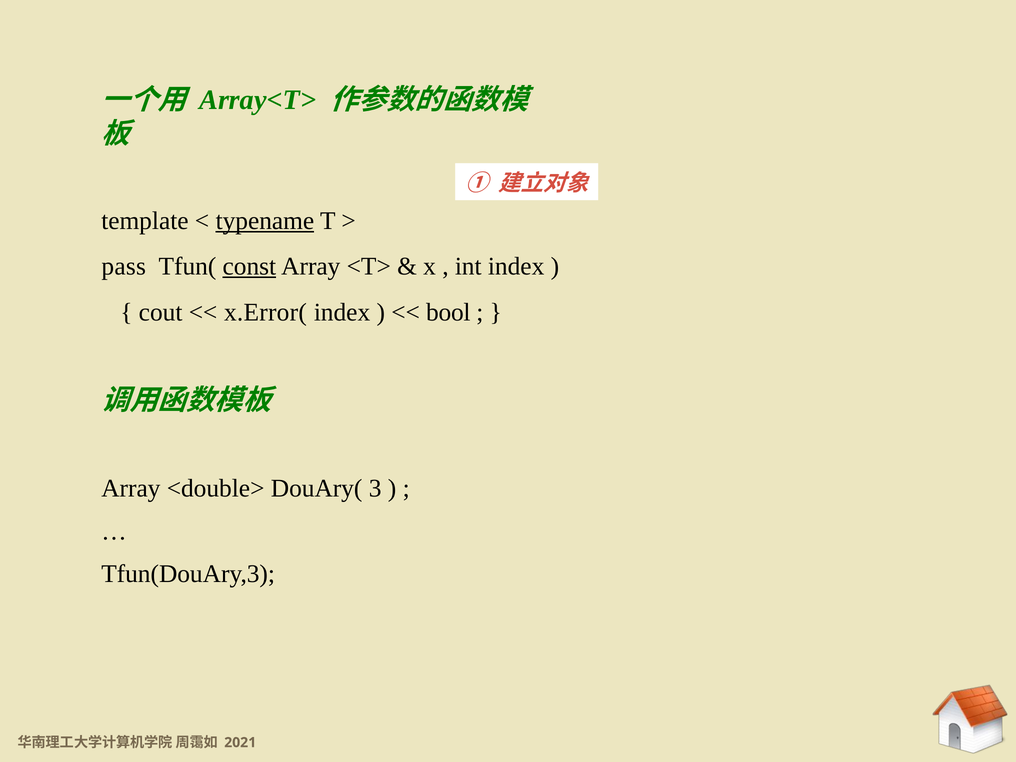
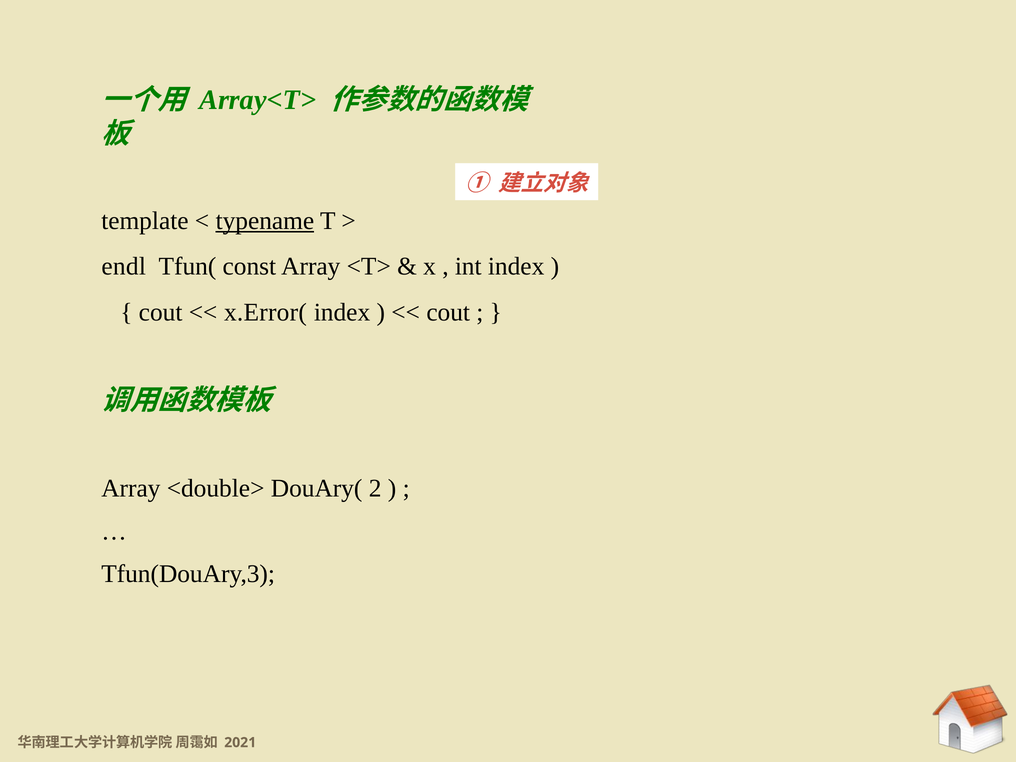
pass: pass -> endl (124, 266)
const underline: present -> none (249, 266)
bool: bool -> cout (448, 312)
3: 3 -> 2 (375, 488)
